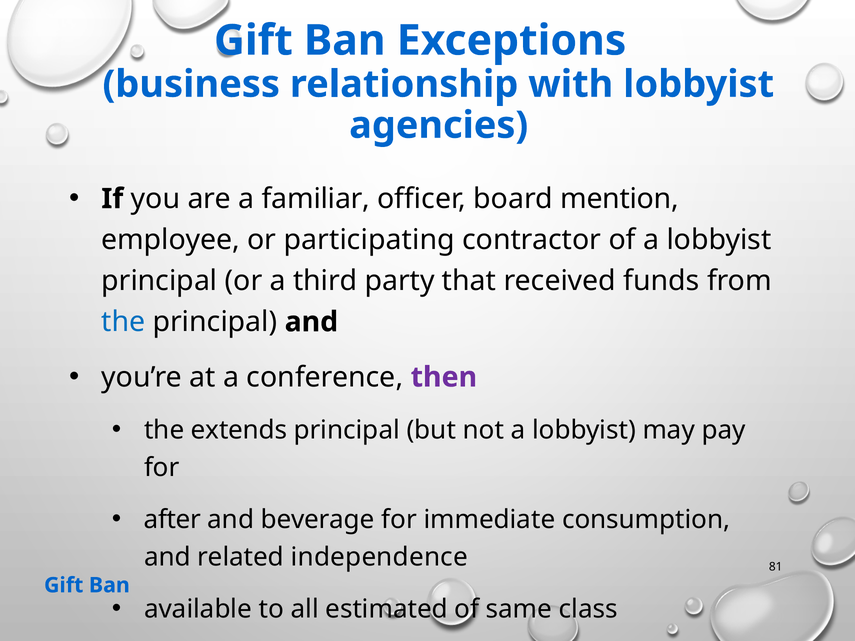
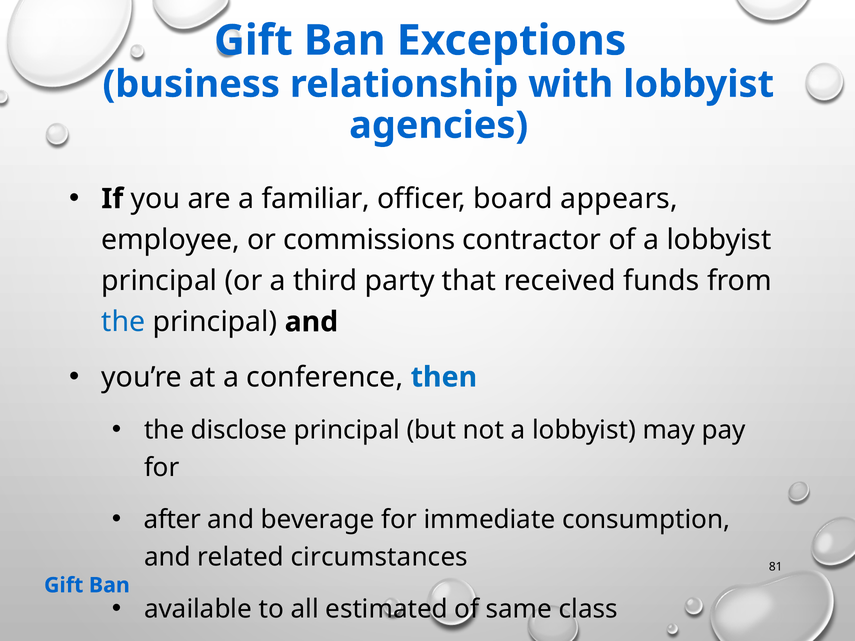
mention: mention -> appears (619, 199)
participating: participating -> commissions (369, 240)
then colour: purple -> blue (444, 377)
extends: extends -> disclose (239, 430)
independence: independence -> circumstances (379, 557)
